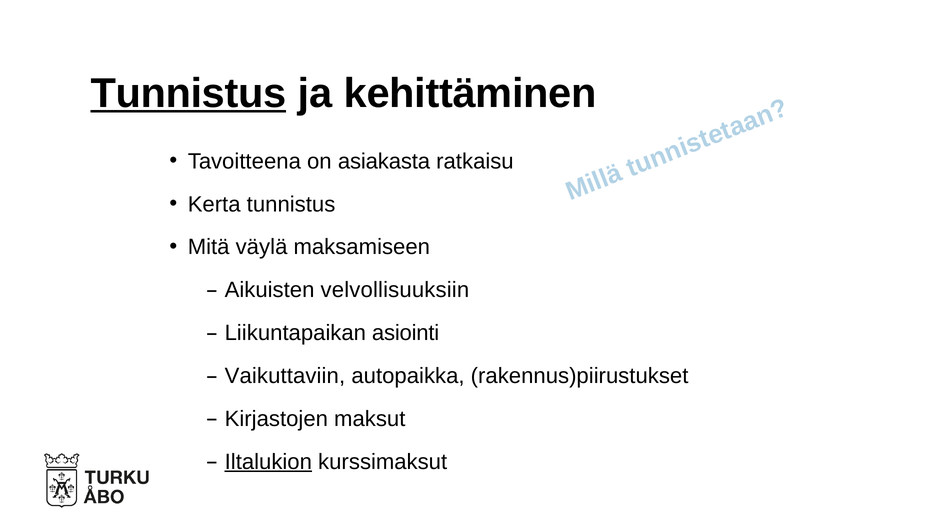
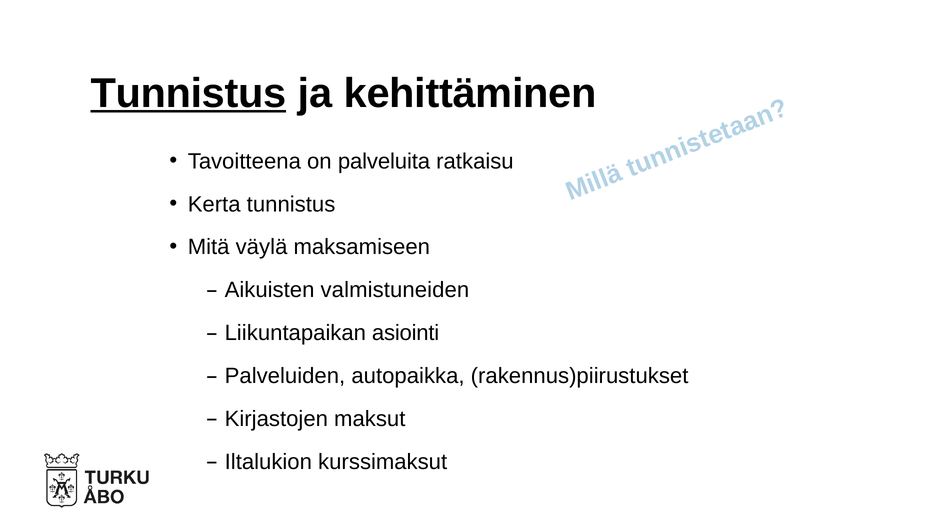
asiakasta: asiakasta -> palveluita (384, 161)
velvollisuuksiin: velvollisuuksiin -> valmistuneiden (395, 290)
Vaikuttaviin: Vaikuttaviin -> Palveluiden (285, 376)
Iltalukion underline: present -> none (268, 461)
